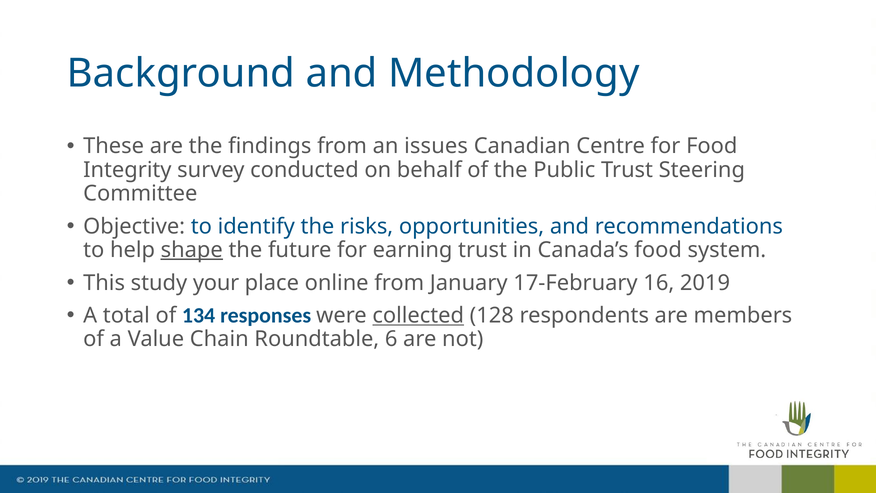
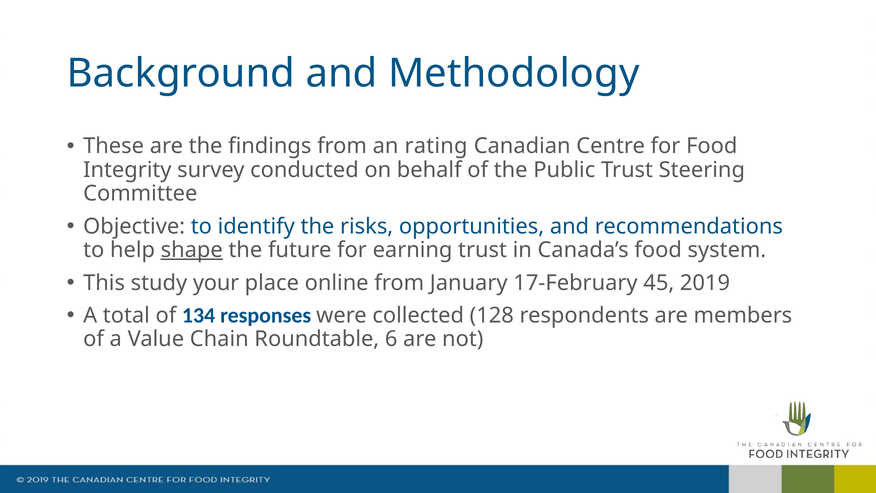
issues: issues -> rating (436, 146)
16: 16 -> 45 (659, 283)
collected underline: present -> none (418, 315)
